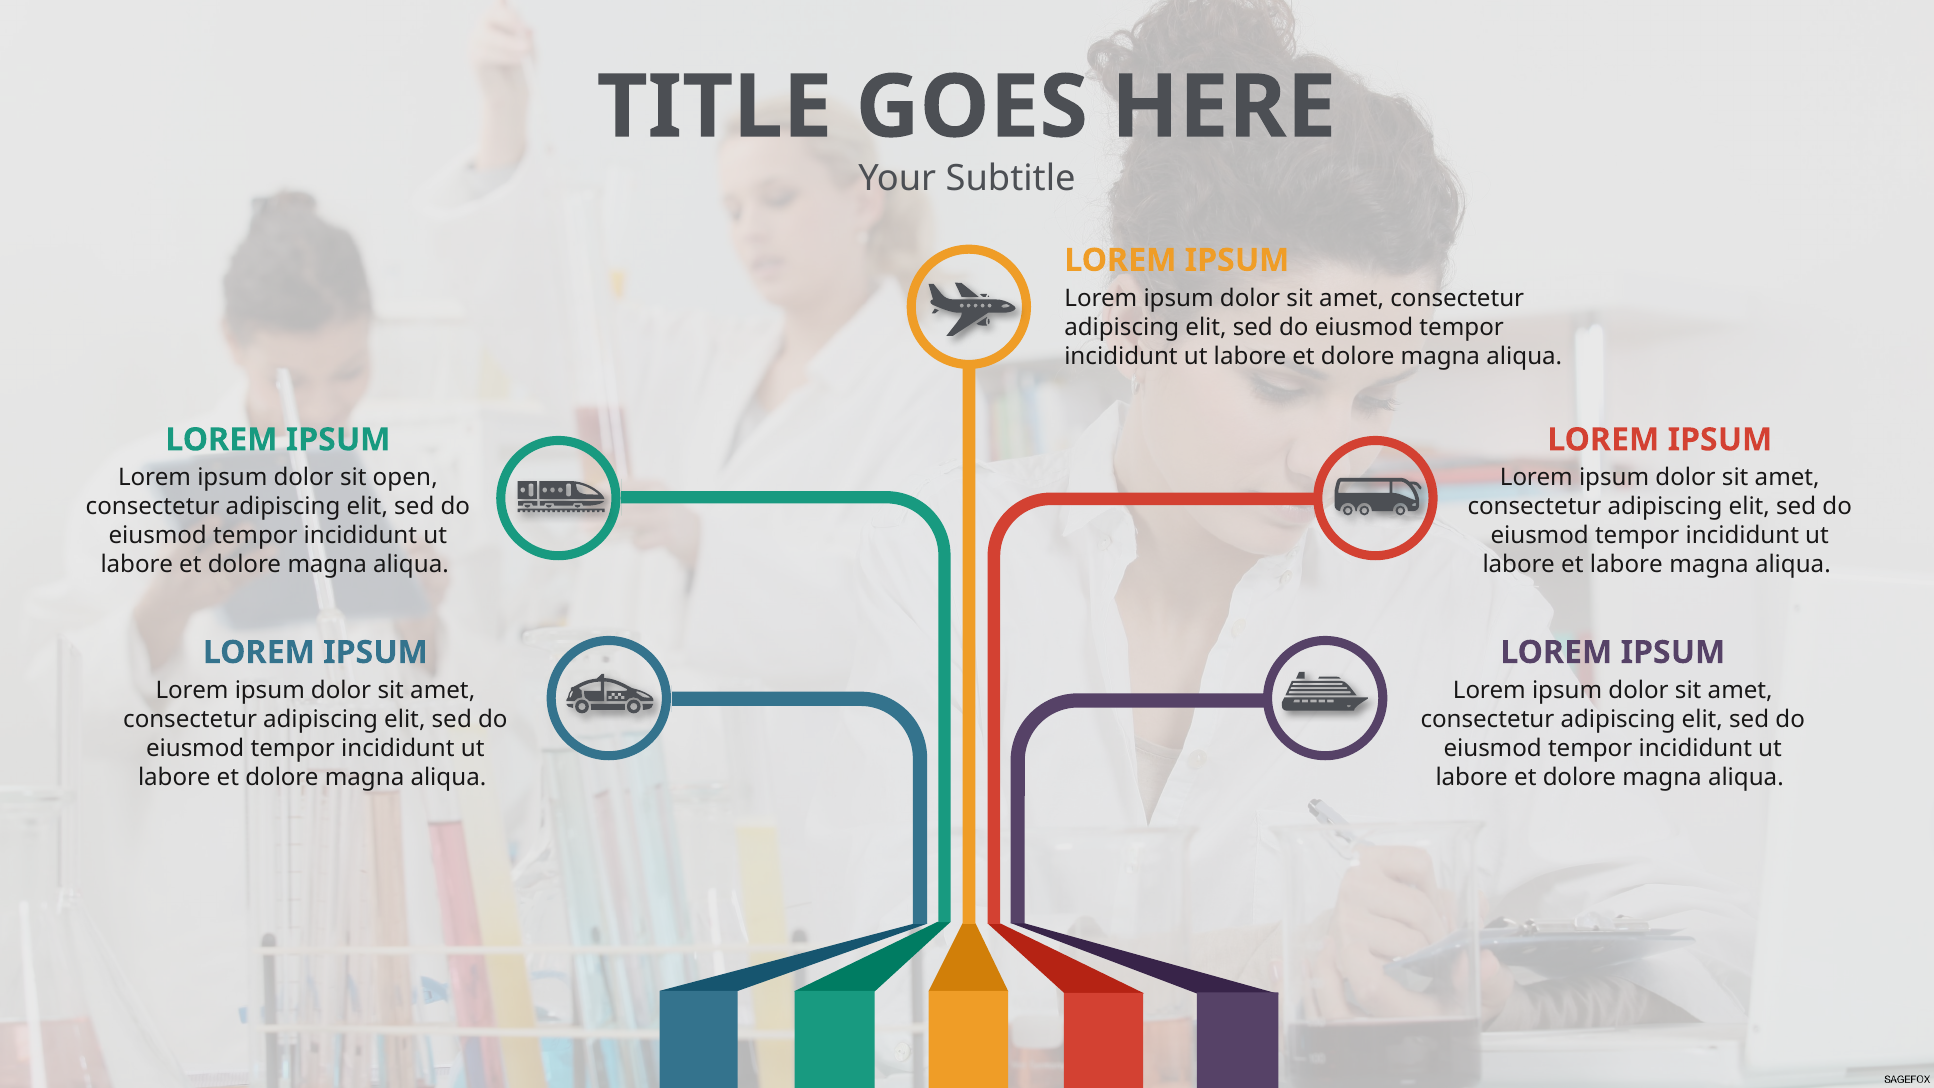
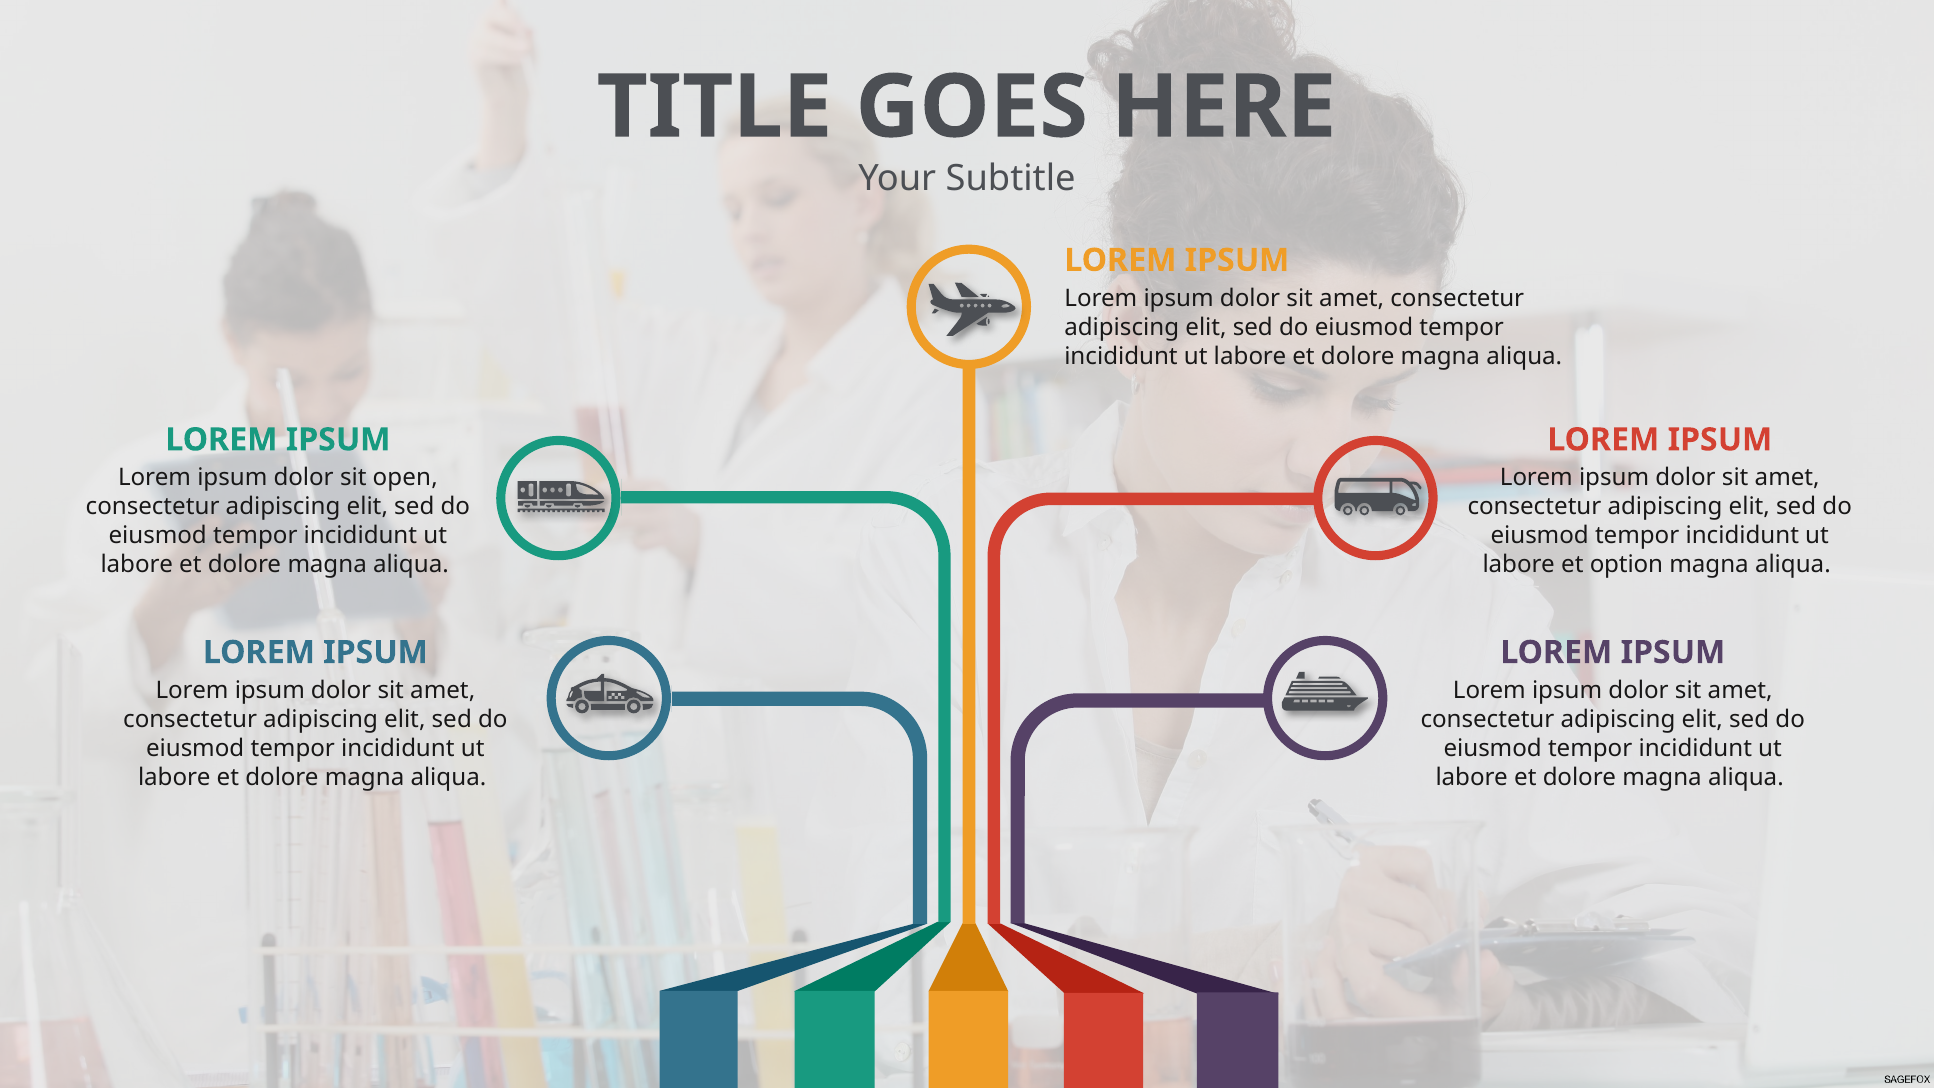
et labore: labore -> option (1626, 565)
